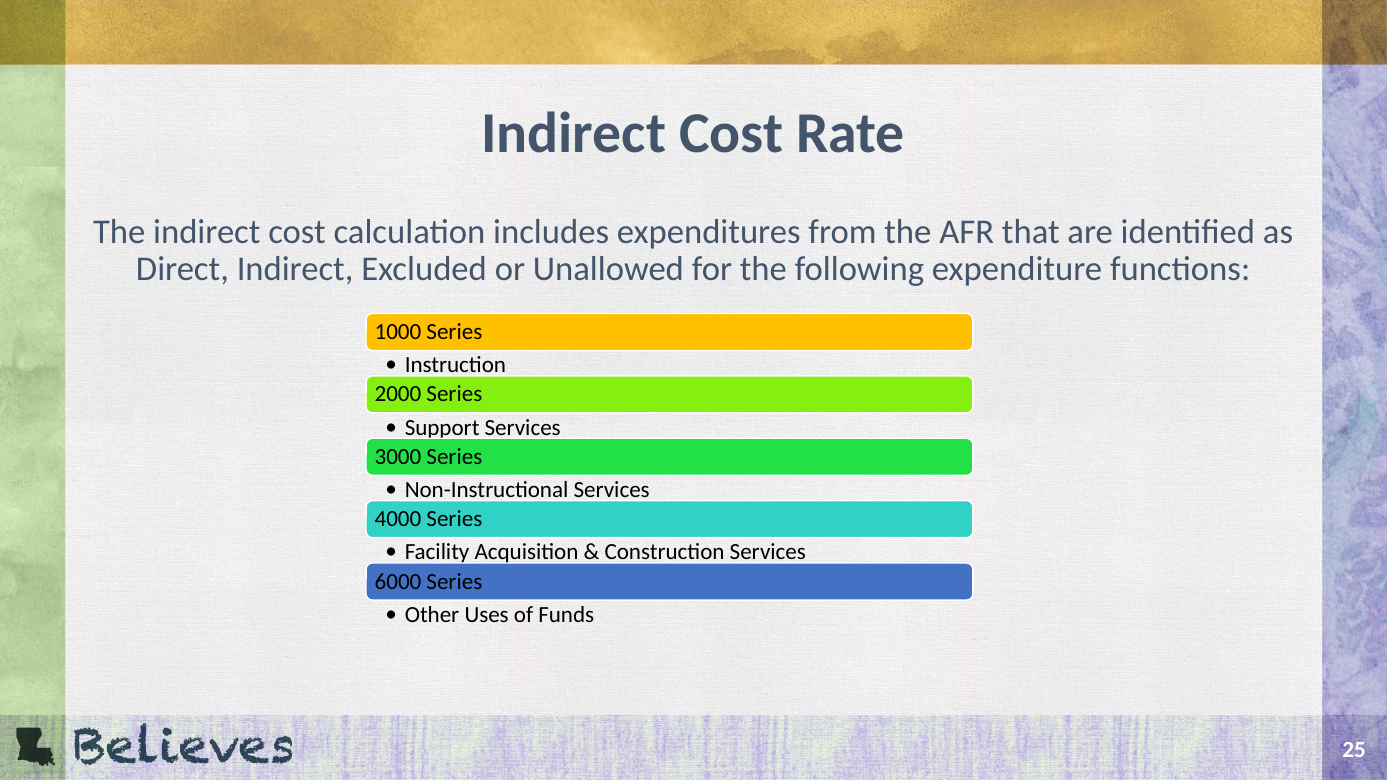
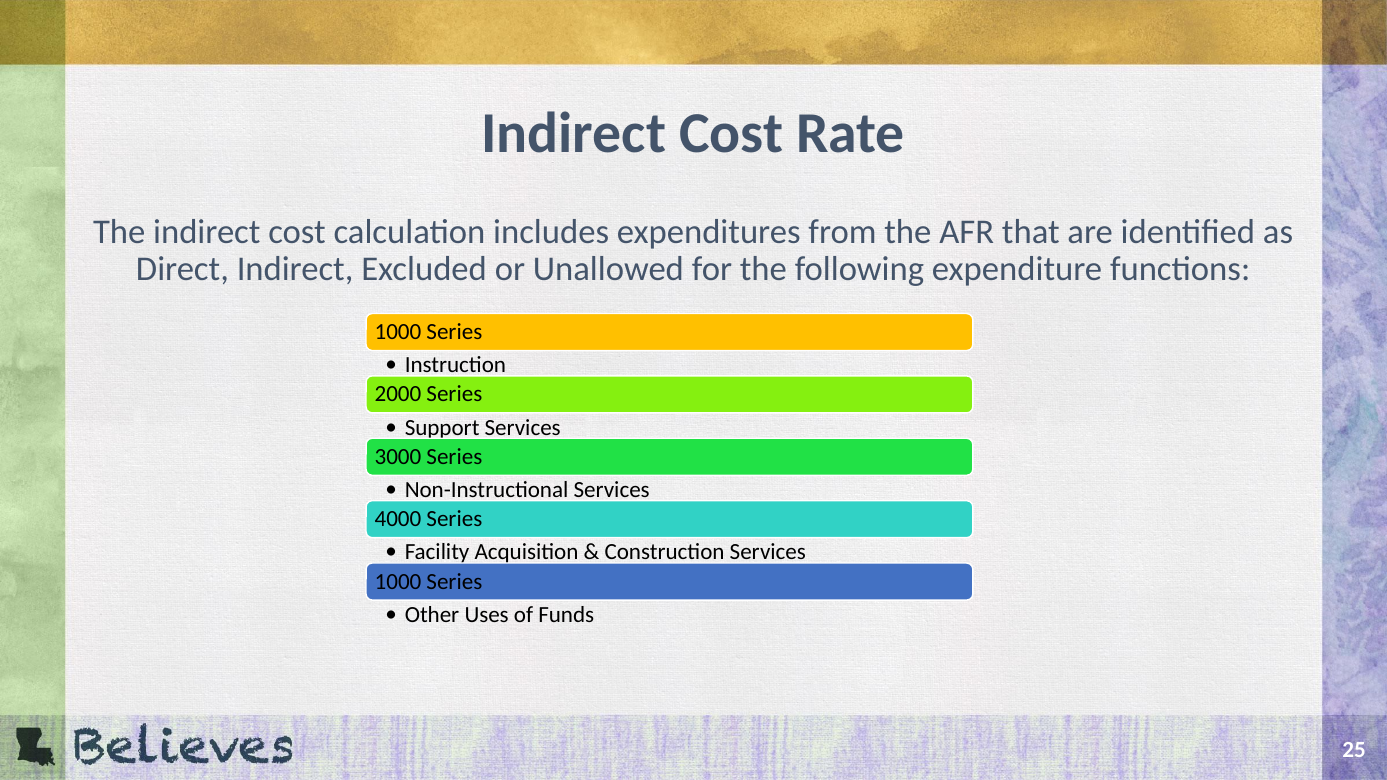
6000: 6000 -> 1000 (398, 582)
